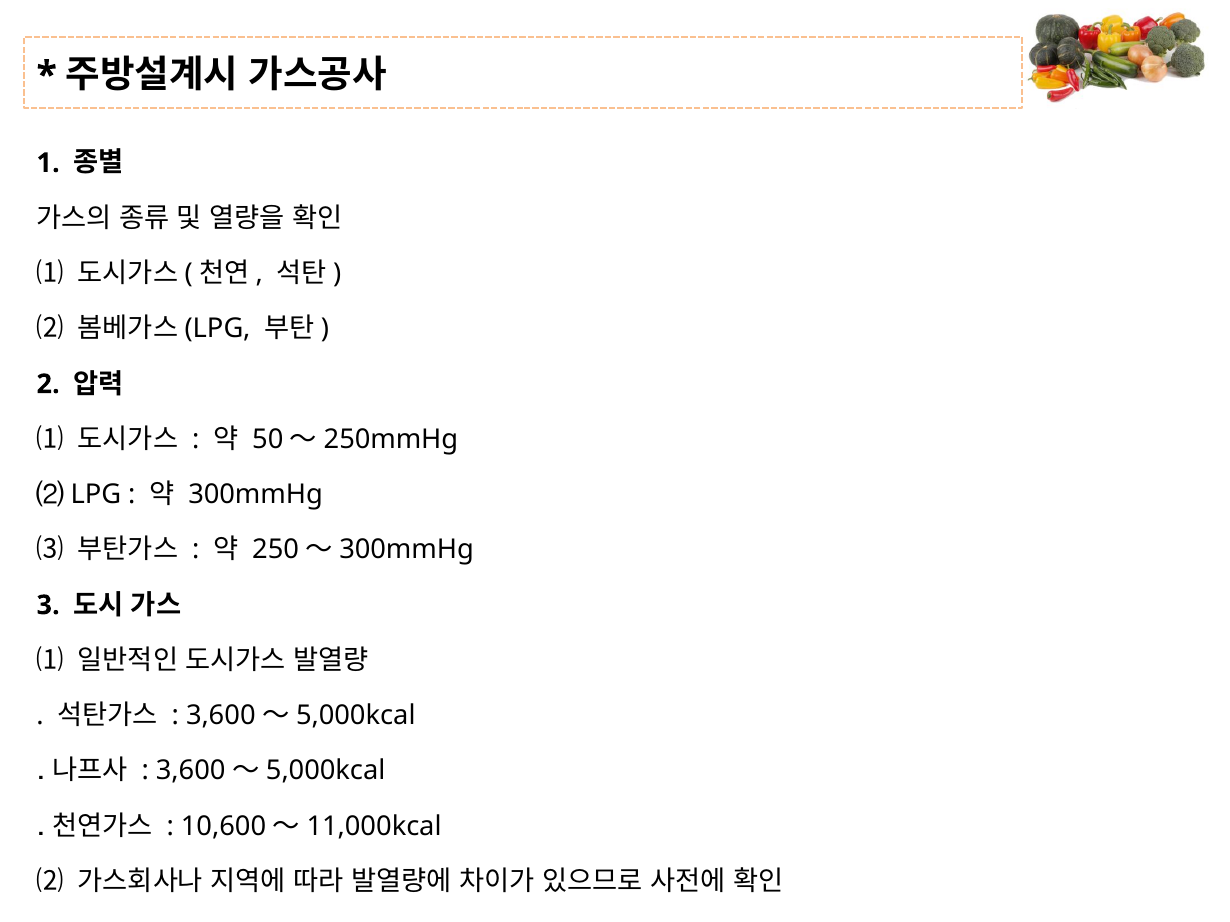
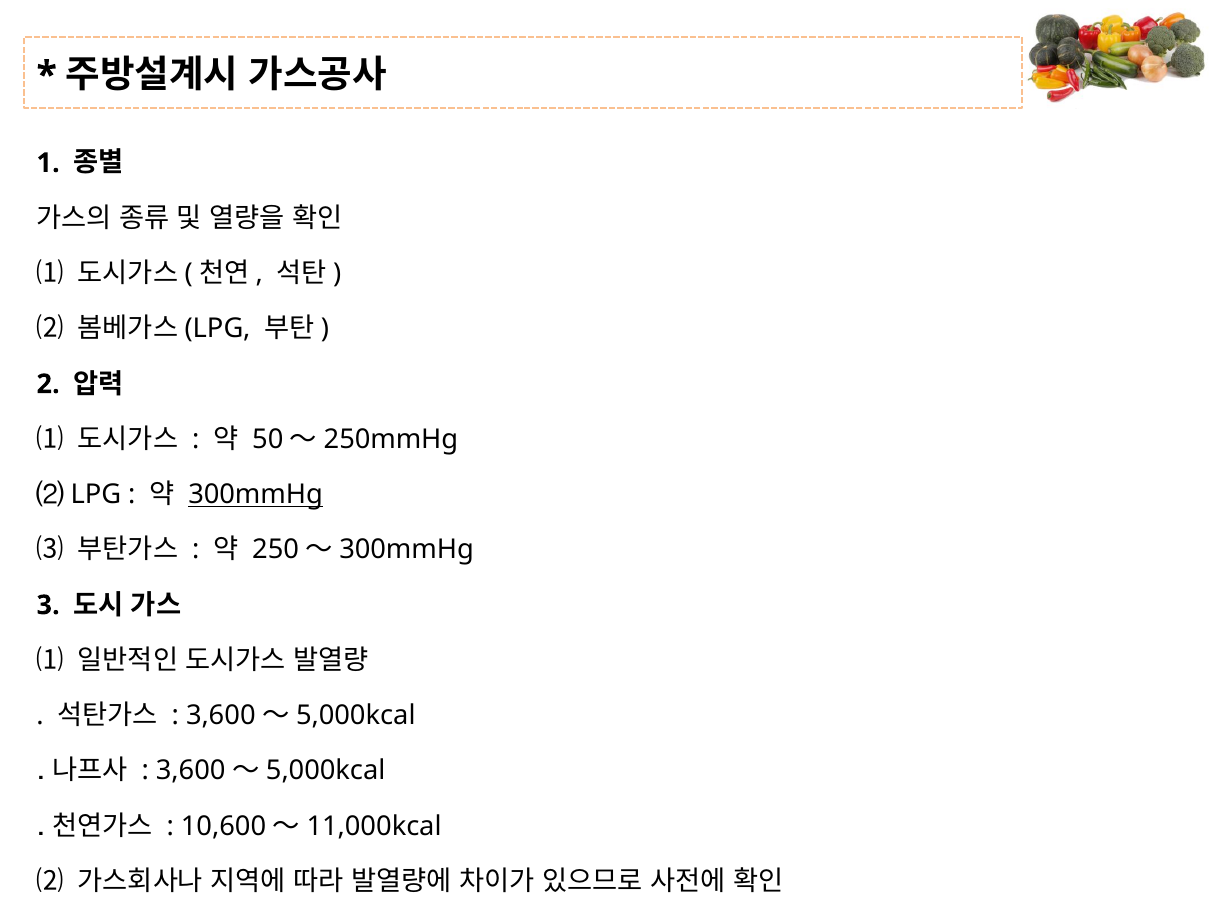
300mmHg underline: none -> present (256, 495)
